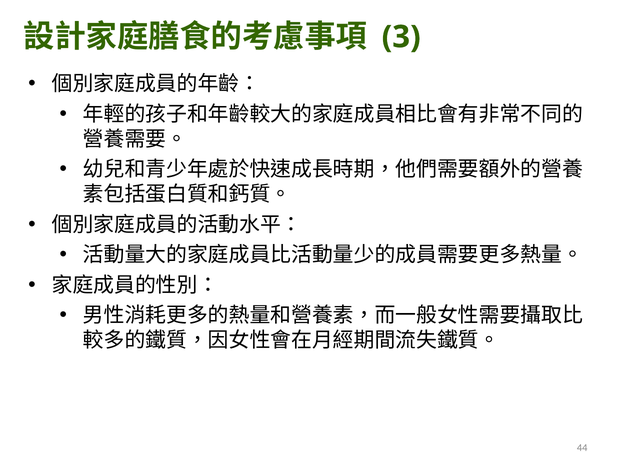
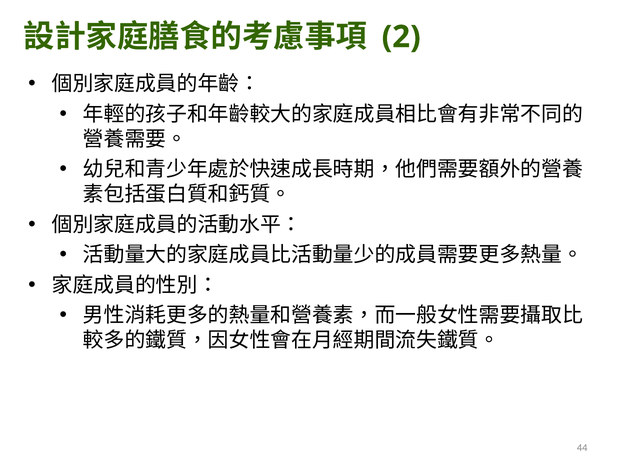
3: 3 -> 2 (401, 37)
